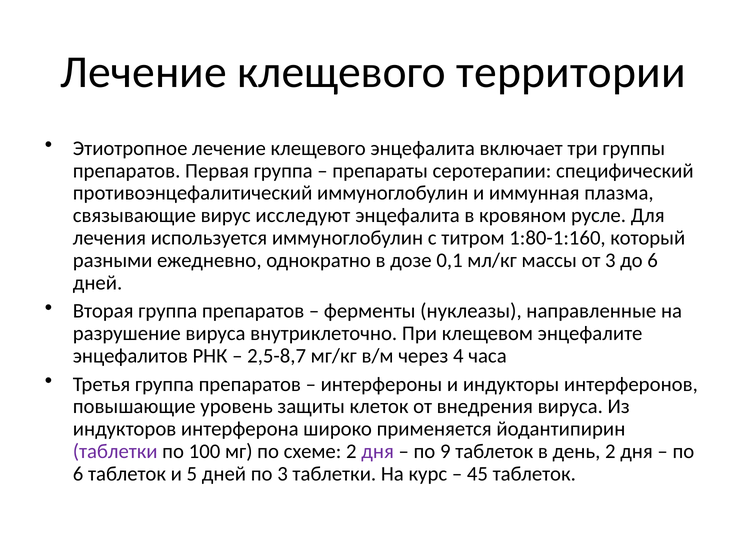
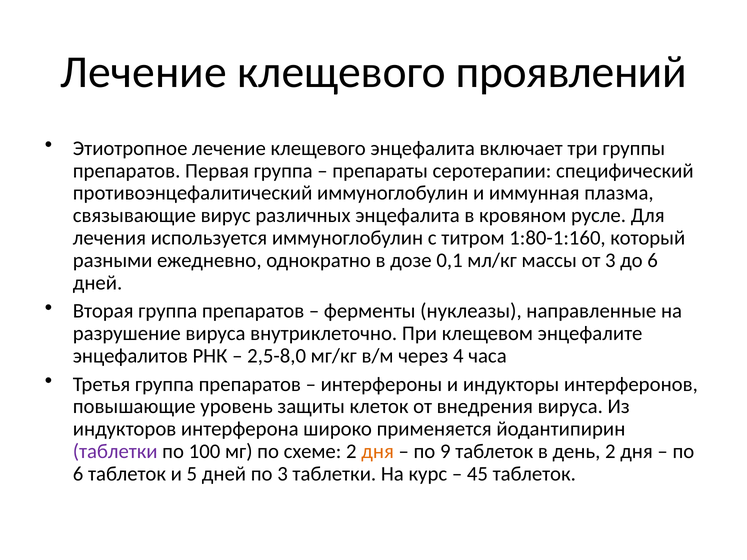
территории: территории -> проявлений (571, 72)
исследуют: исследуют -> различных (303, 216)
2,5-8,7: 2,5-8,7 -> 2,5-8,0 (277, 356)
дня colour: purple -> orange (378, 452)
